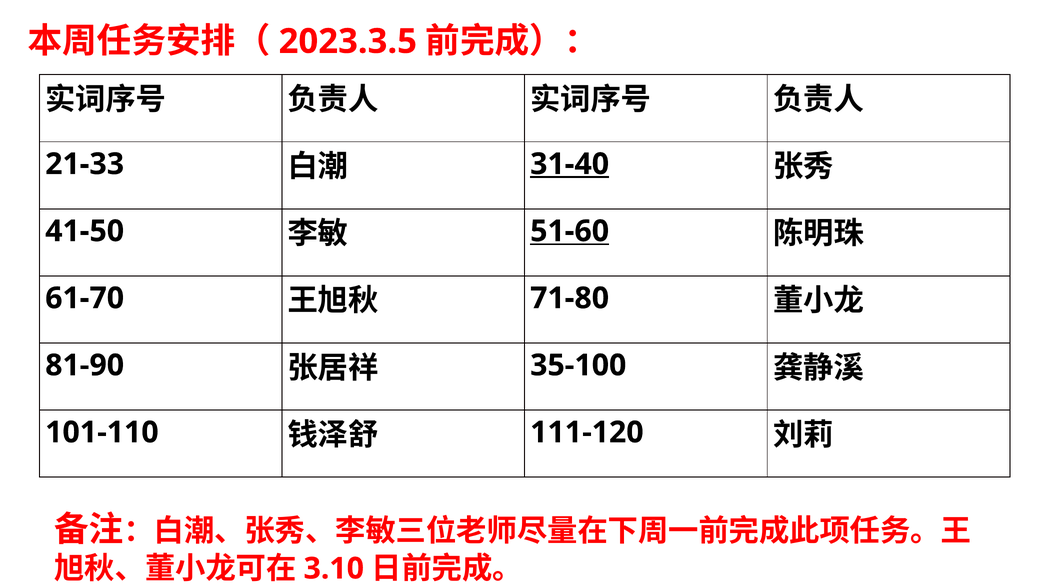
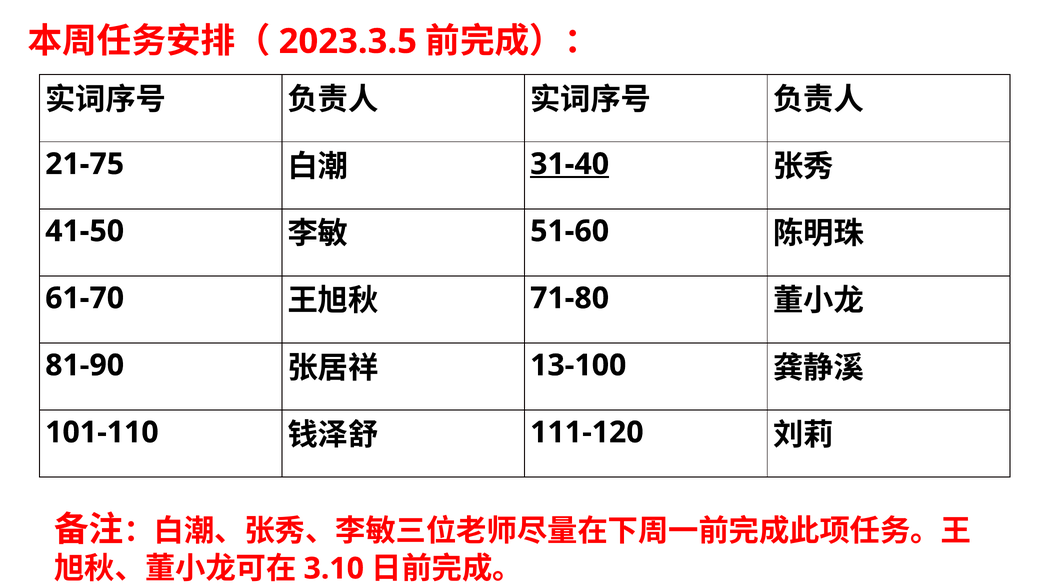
21-33: 21-33 -> 21-75 (85, 164)
51-60 underline: present -> none (570, 231)
35-100: 35-100 -> 13-100 (578, 366)
